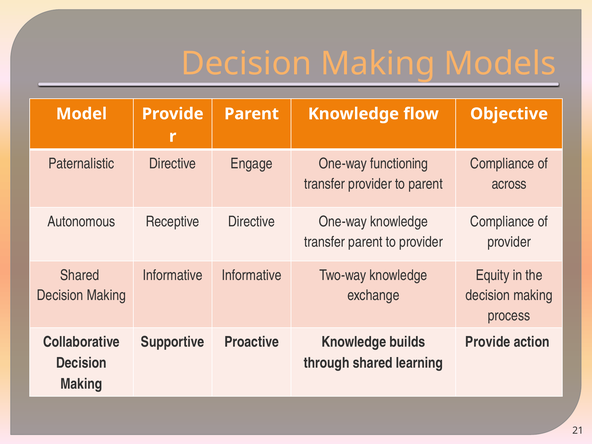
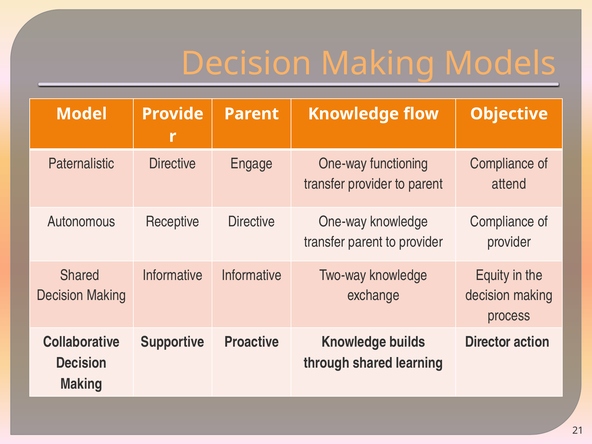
across: across -> attend (509, 184)
Provide: Provide -> Director (488, 342)
